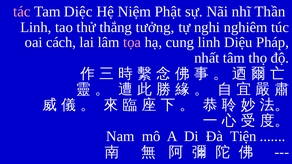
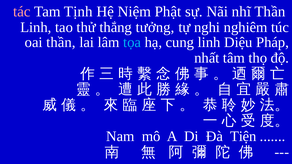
Diệc: Diệc -> Tịnh (78, 12)
oai cách: cách -> thần (61, 42)
tọa colour: pink -> light blue (132, 42)
